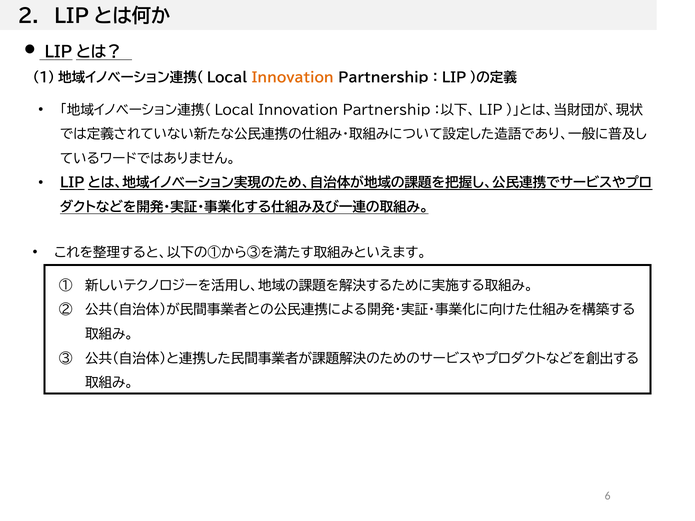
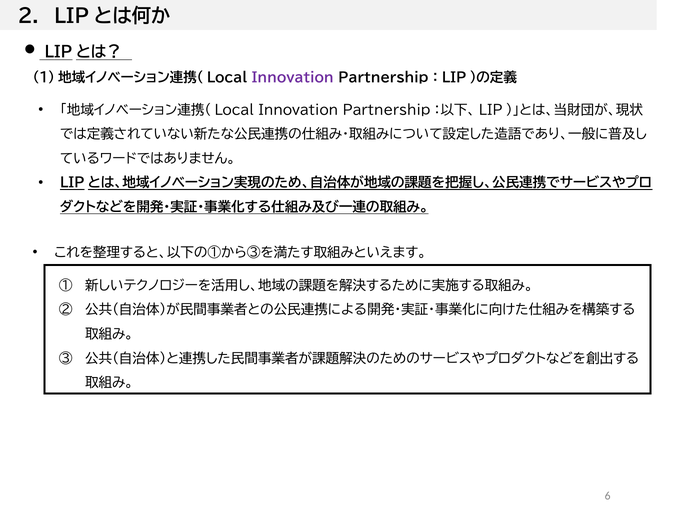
Innovation colour: orange -> purple (293, 78)
